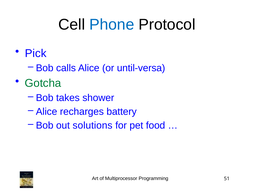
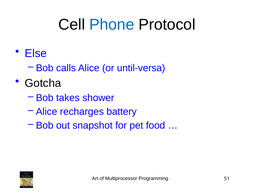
Pick: Pick -> Else (36, 53)
Gotcha colour: green -> black (43, 83)
solutions: solutions -> snapshot (93, 125)
